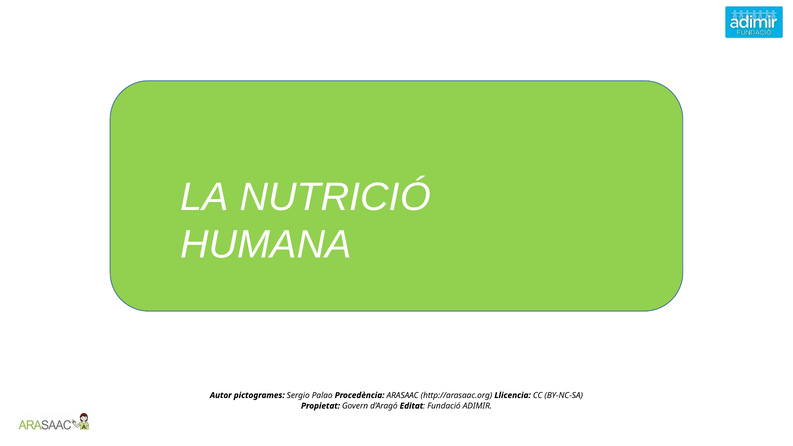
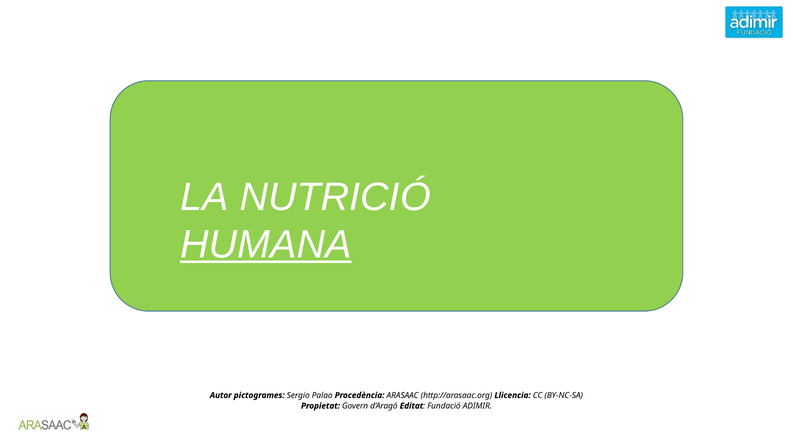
HUMANA underline: none -> present (266, 245)
